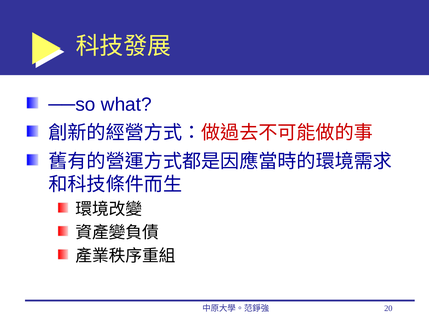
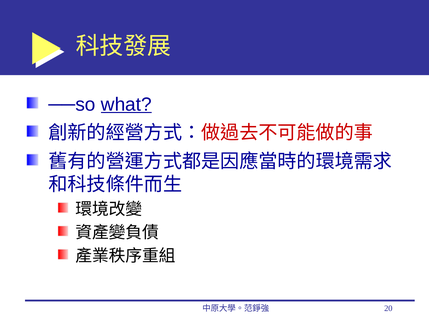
what underline: none -> present (126, 104)
